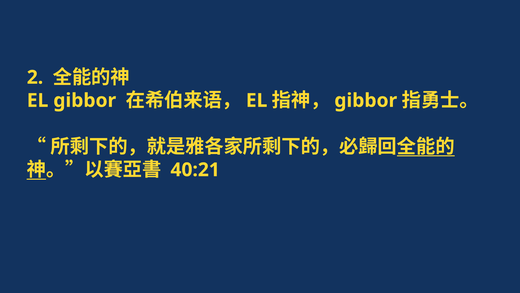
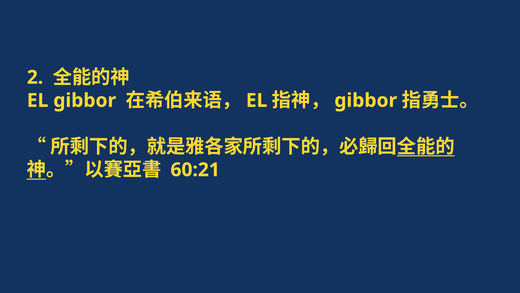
40:21: 40:21 -> 60:21 (195, 170)
